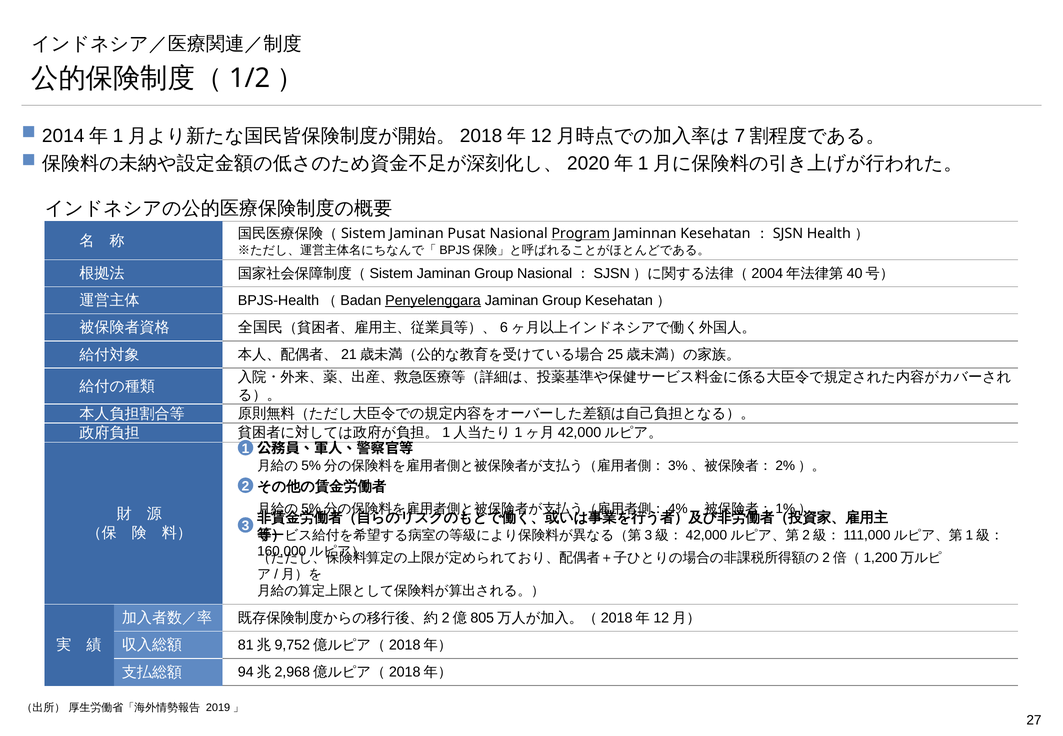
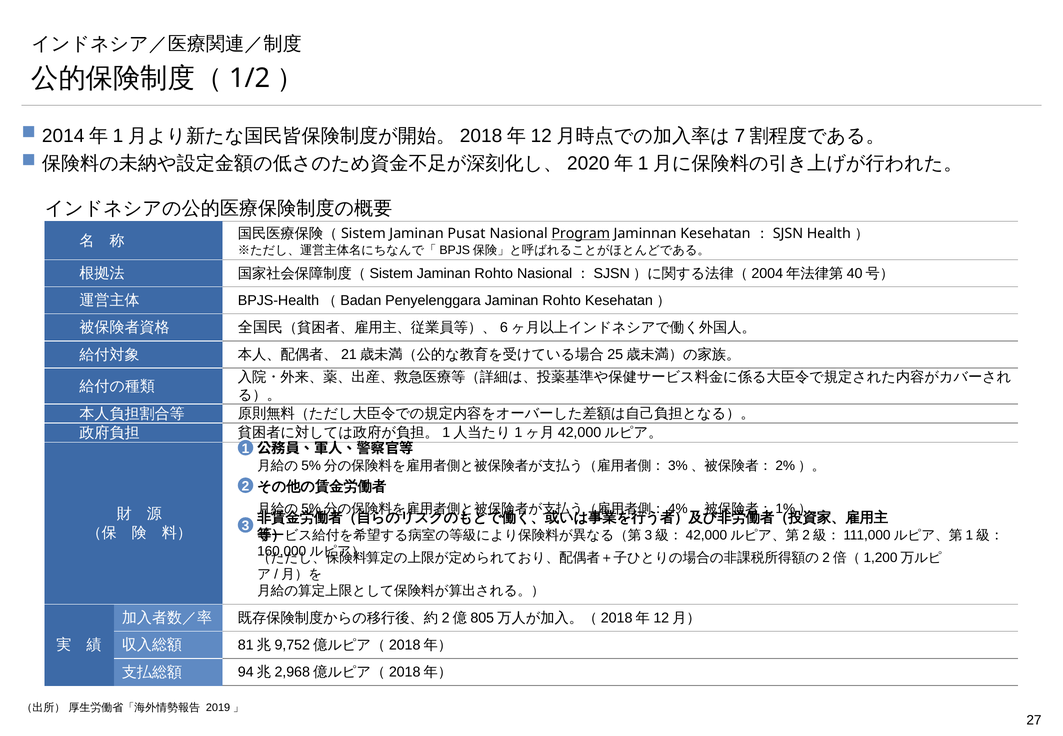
Group: Group -> Rohto (494, 273)
Penyelenggara underline: present -> none (433, 300)
Group: Group -> Rohto (562, 300)
